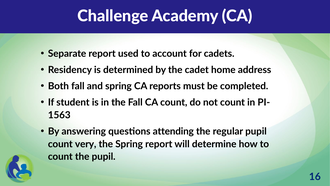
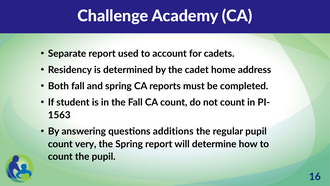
attending: attending -> additions (173, 131)
